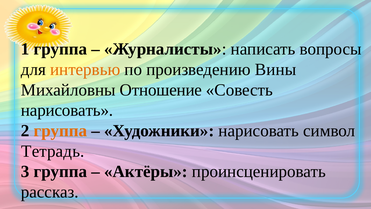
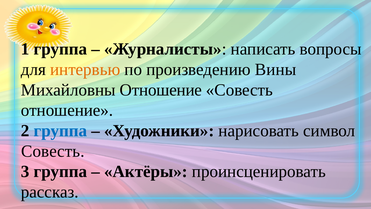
нарисовать: нарисовать -> отношение (67, 110)
группа colour: orange -> blue (60, 131)
Тетрадь: Тетрадь -> Совесть (53, 151)
